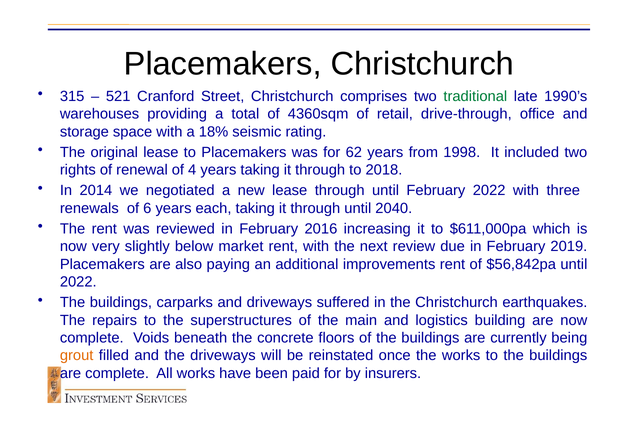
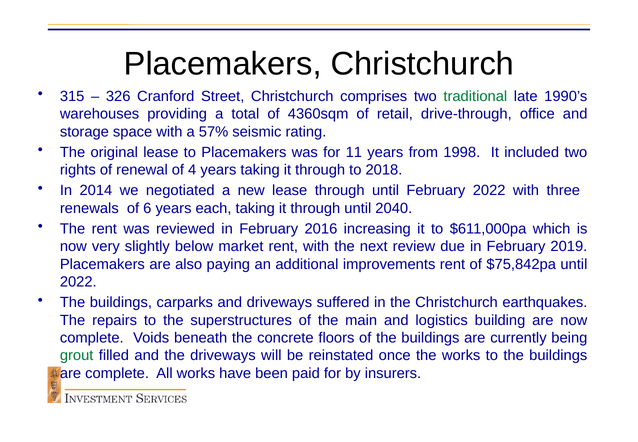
521: 521 -> 326 (118, 96)
18%: 18% -> 57% (214, 132)
62: 62 -> 11 (354, 152)
$56,842pa: $56,842pa -> $75,842pa (521, 264)
grout colour: orange -> green (77, 355)
